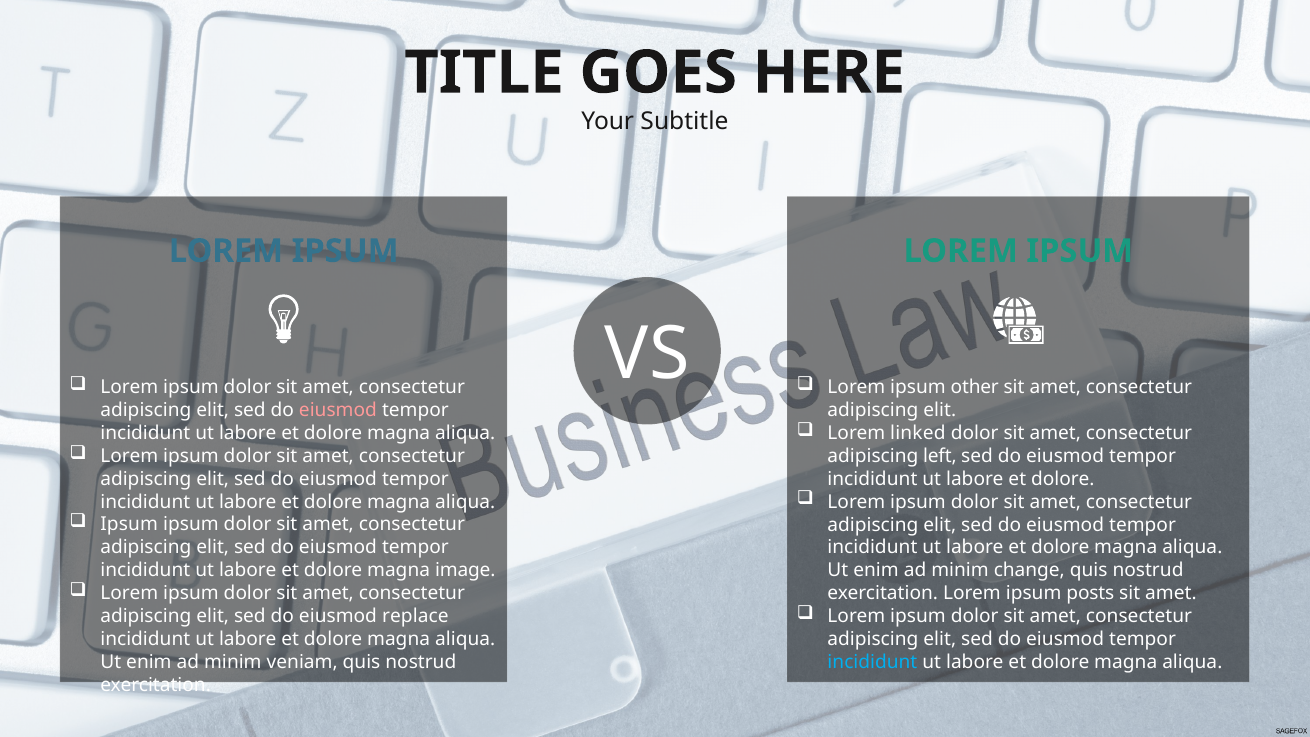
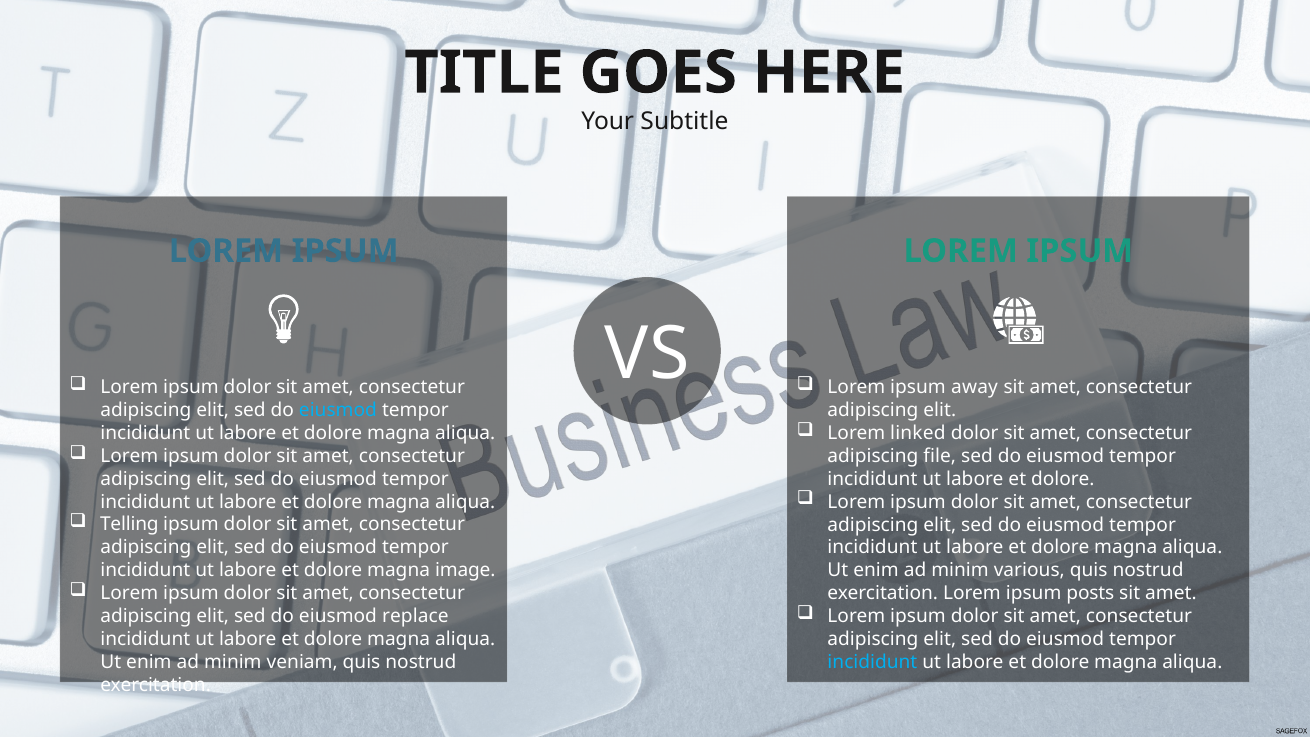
other: other -> away (975, 387)
eiusmod colour: pink -> light blue (338, 410)
left: left -> file (940, 456)
Ipsum: Ipsum -> Telling (129, 525)
change: change -> various (1029, 571)
